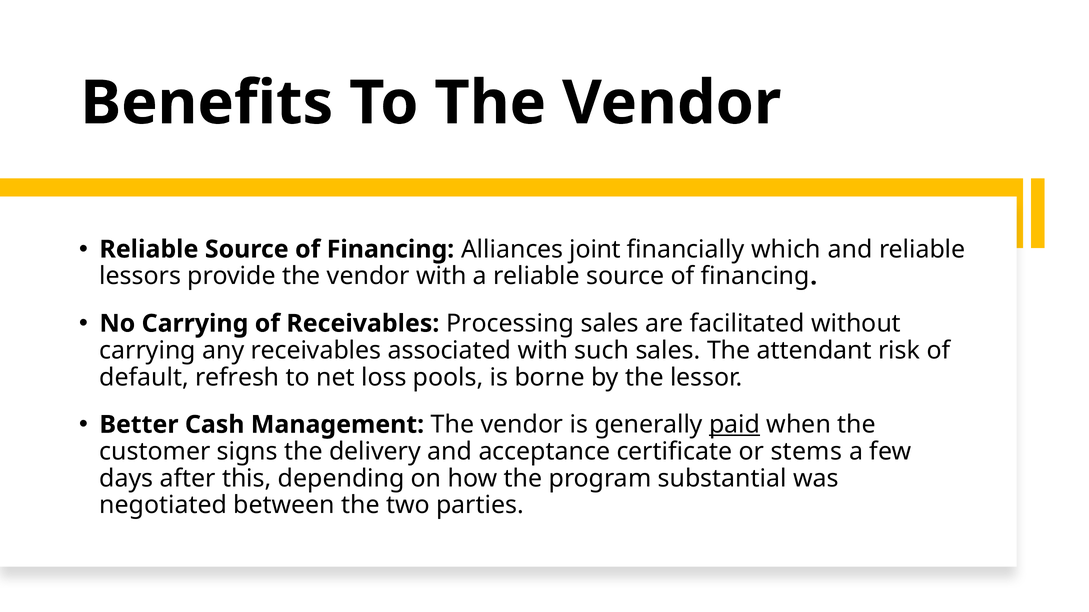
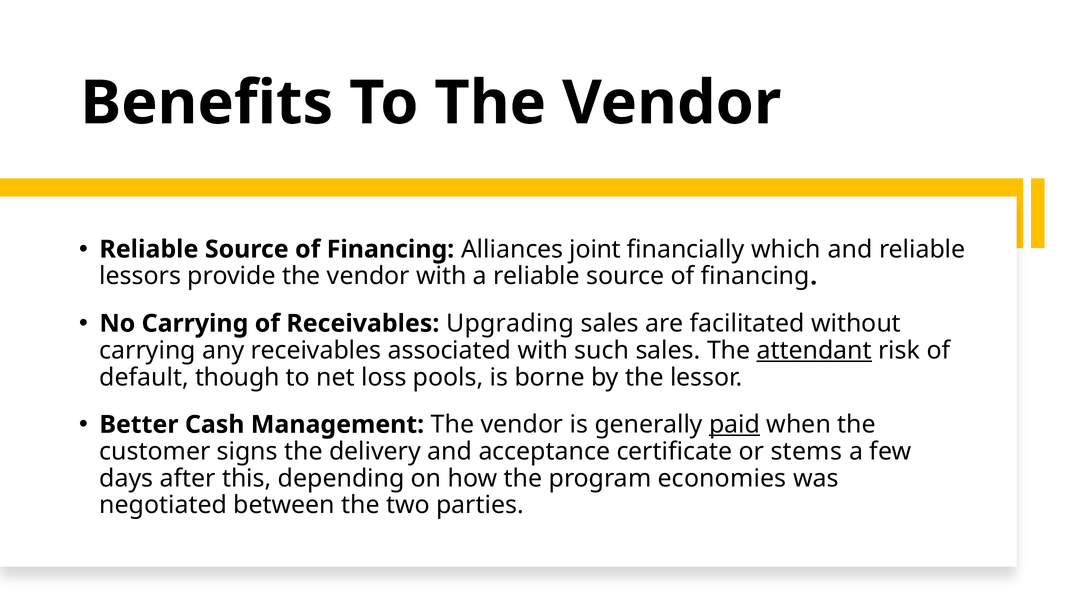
Processing: Processing -> Upgrading (510, 324)
attendant underline: none -> present (814, 351)
refresh: refresh -> though (237, 378)
substantial: substantial -> economies (722, 479)
